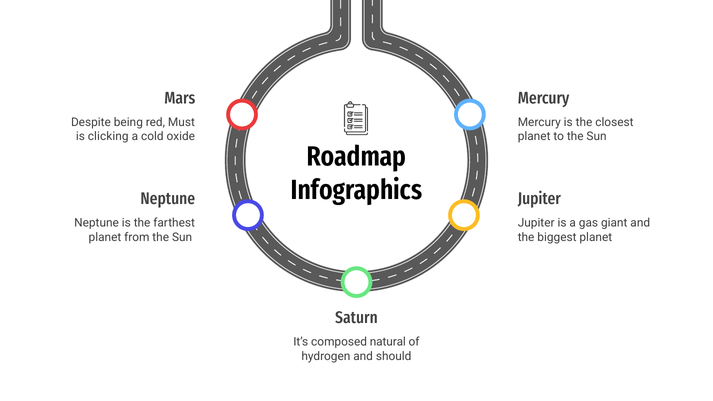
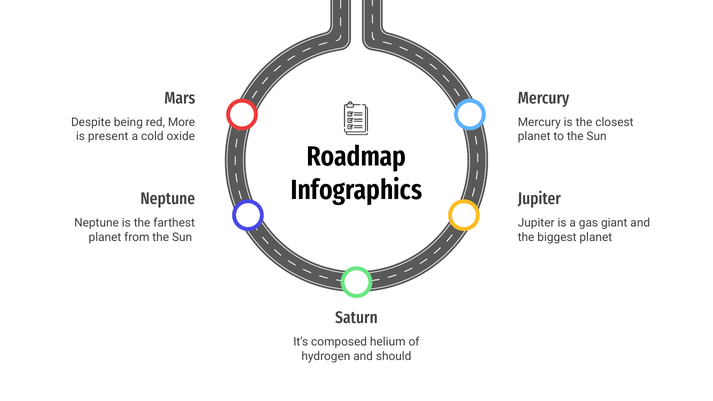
Must: Must -> More (182, 122)
clicking: clicking -> present (108, 137)
natural: natural -> helium (388, 342)
